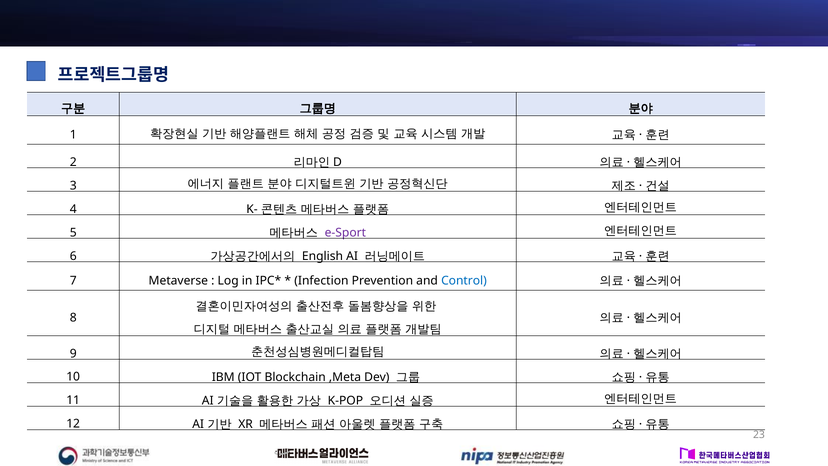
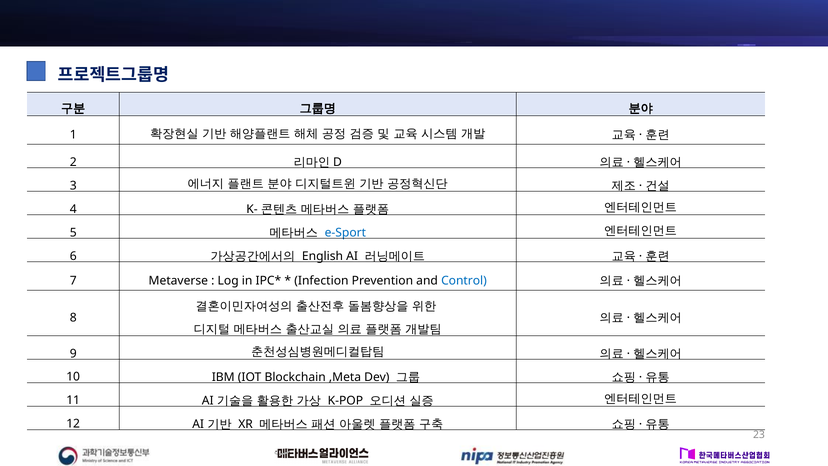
e-Sport colour: purple -> blue (345, 233)
